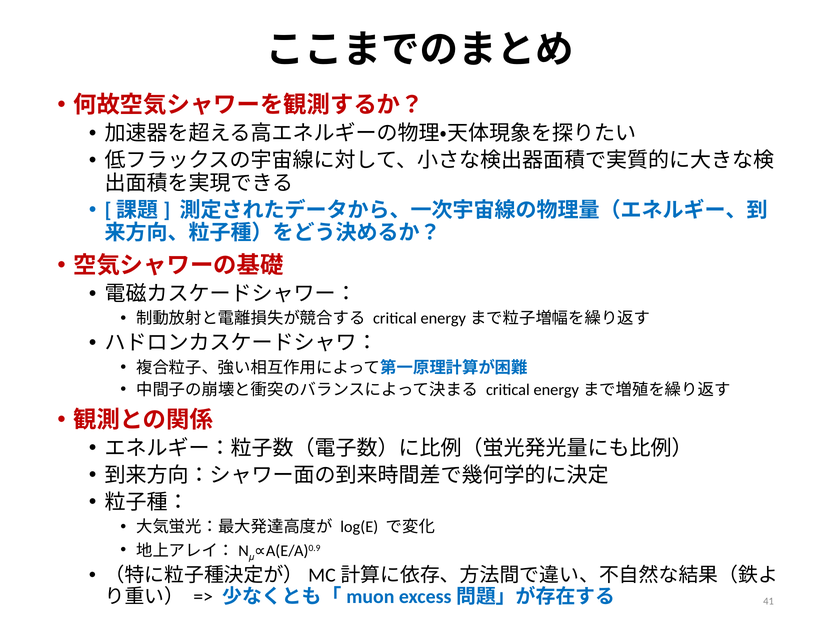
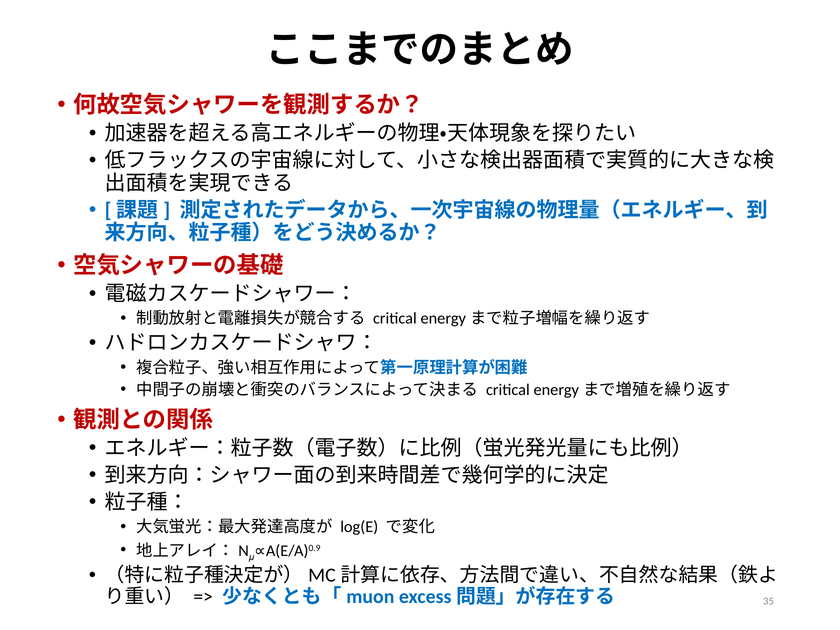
41: 41 -> 35 (769, 601)
